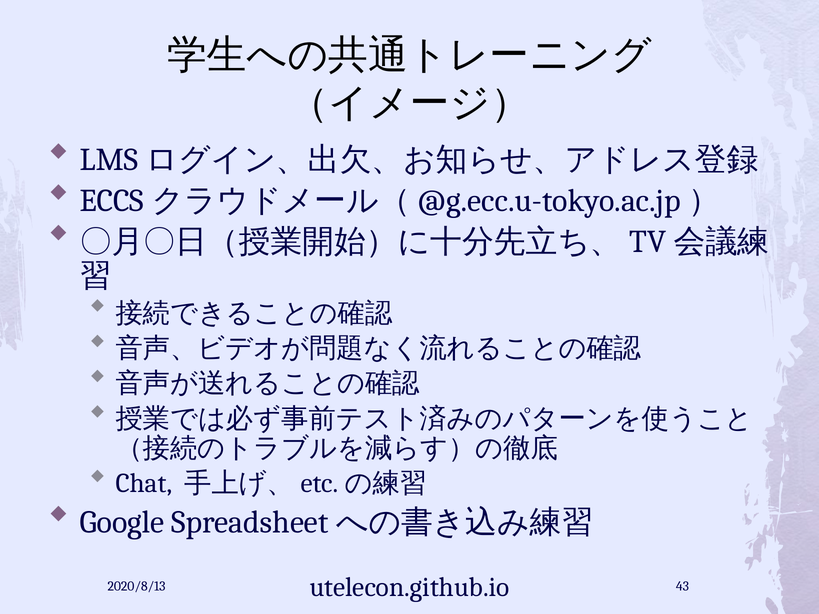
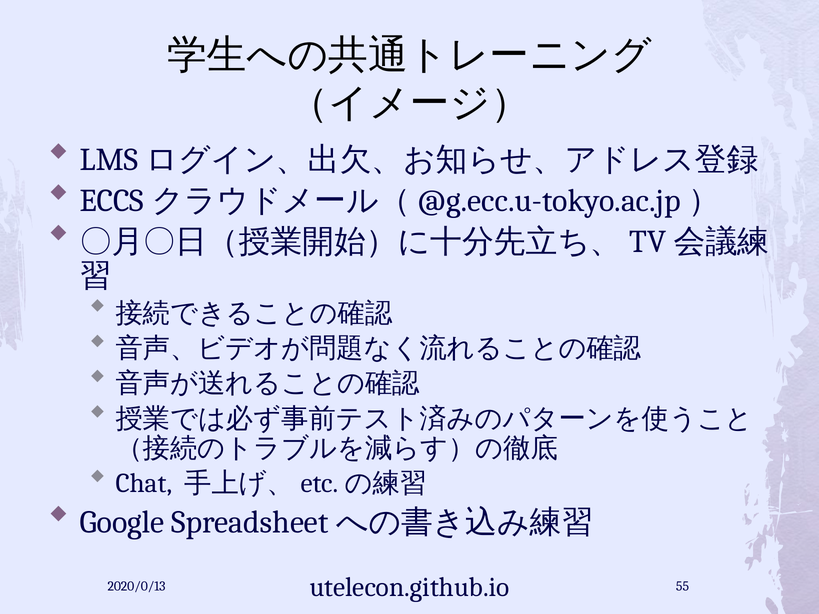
2020/8/13: 2020/8/13 -> 2020/0/13 (137, 587)
43: 43 -> 55 (682, 587)
